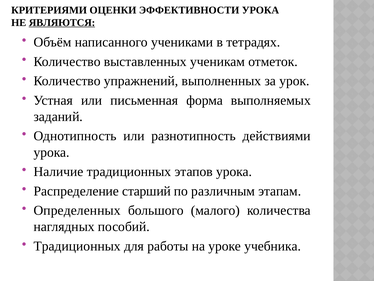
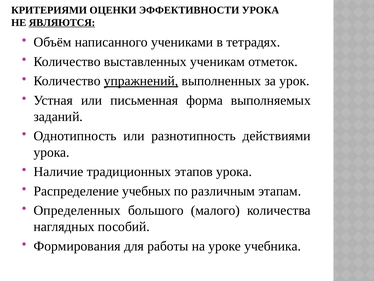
упражнений underline: none -> present (141, 81)
старший: старший -> учебных (146, 191)
Традиционных: Традиционных -> Формирования (77, 246)
